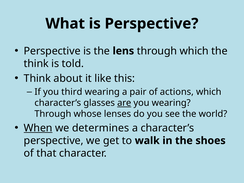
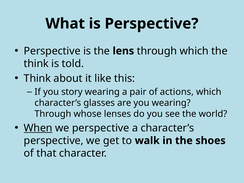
third: third -> story (72, 92)
are underline: present -> none (124, 103)
we determines: determines -> perspective (101, 128)
